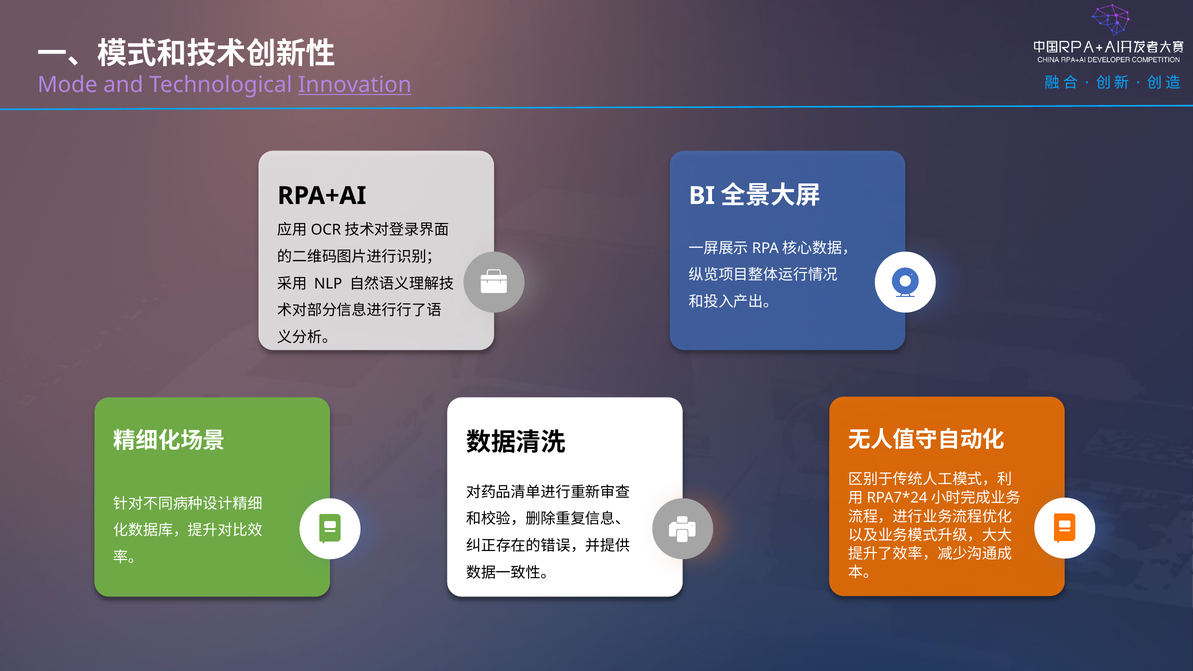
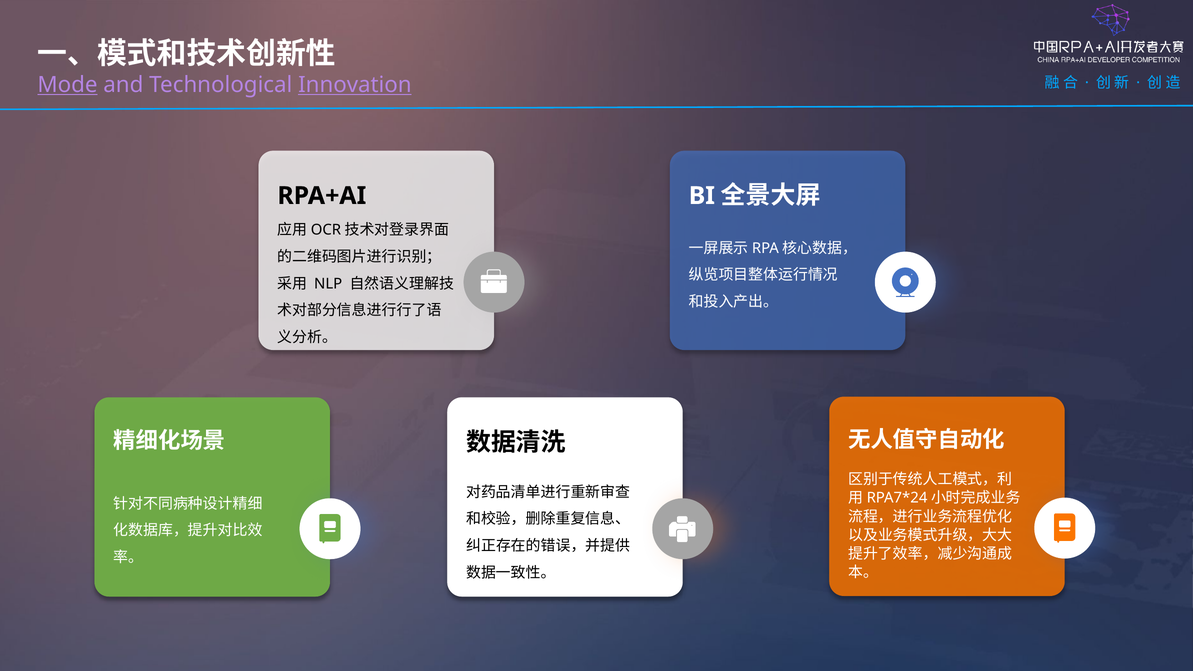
Mode underline: none -> present (67, 85)
